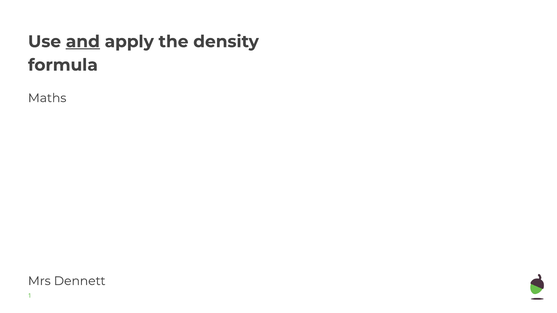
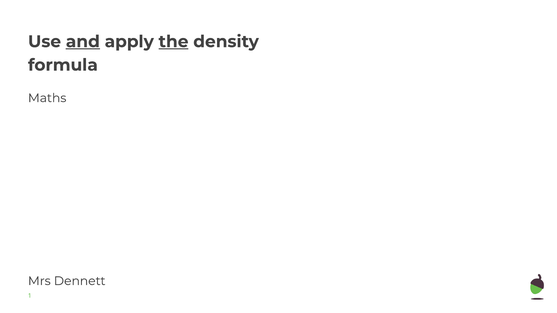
the underline: none -> present (174, 42)
